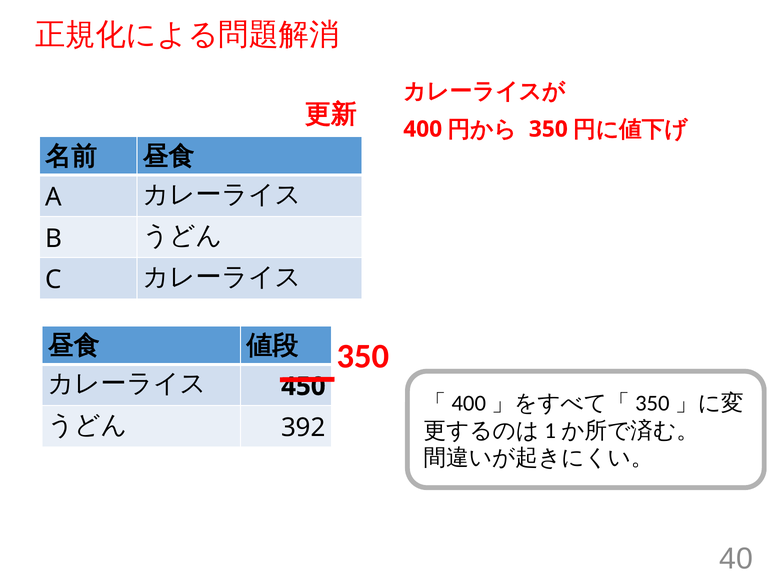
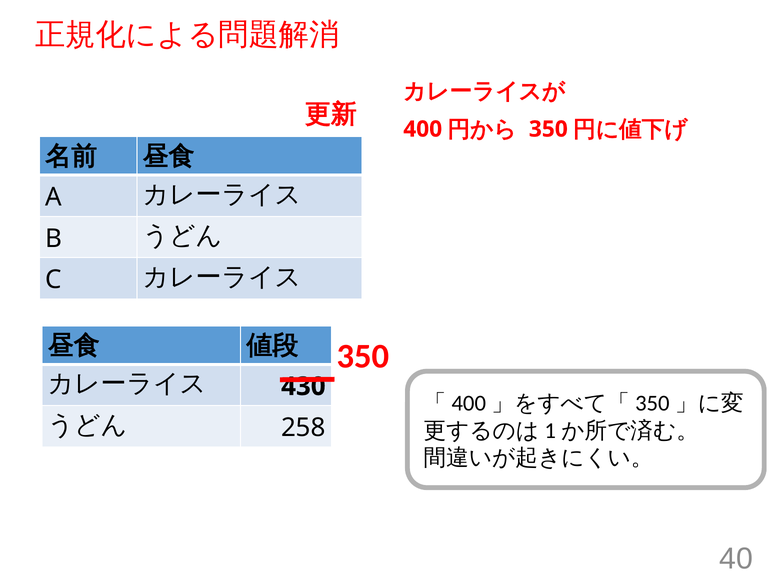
450: 450 -> 430 (303, 386)
392: 392 -> 258 (303, 427)
